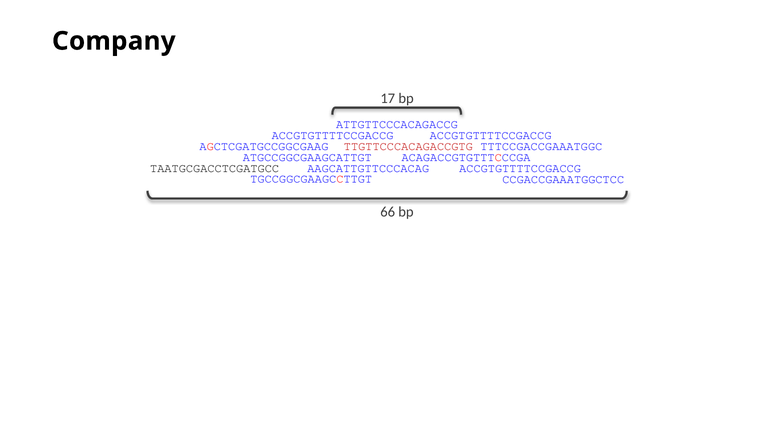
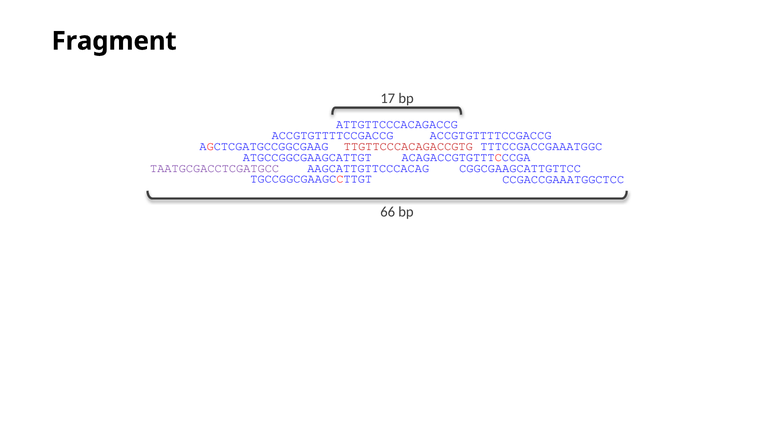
Company: Company -> Fragment (114, 41)
TAATGCGACCTCGATGCC colour: black -> purple (215, 168)
AAGCATTGTTCCCACAG ACCGTGTTTTCCGACCG: ACCGTGTTTTCCGACCG -> CGGCGAAGCATTGTTCC (520, 168)
